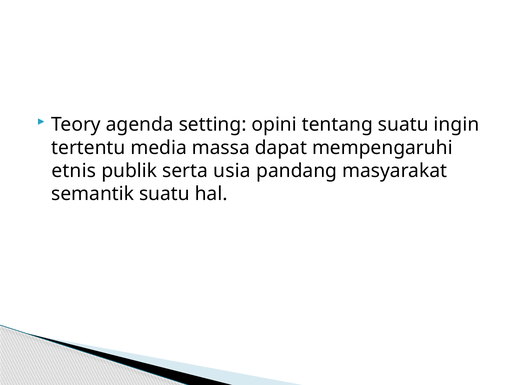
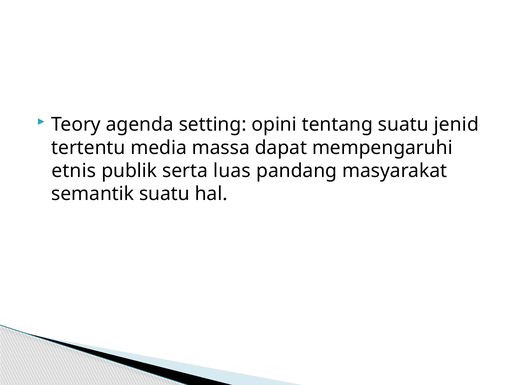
ingin: ingin -> jenid (456, 124)
usia: usia -> luas (232, 171)
